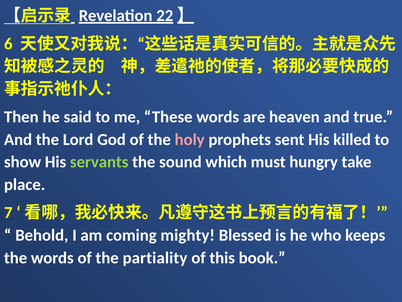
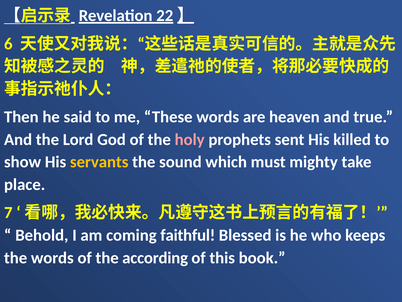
servants colour: light green -> yellow (99, 162)
hungry: hungry -> mighty (314, 162)
mighty: mighty -> faithful (188, 235)
partiality: partiality -> according (155, 257)
